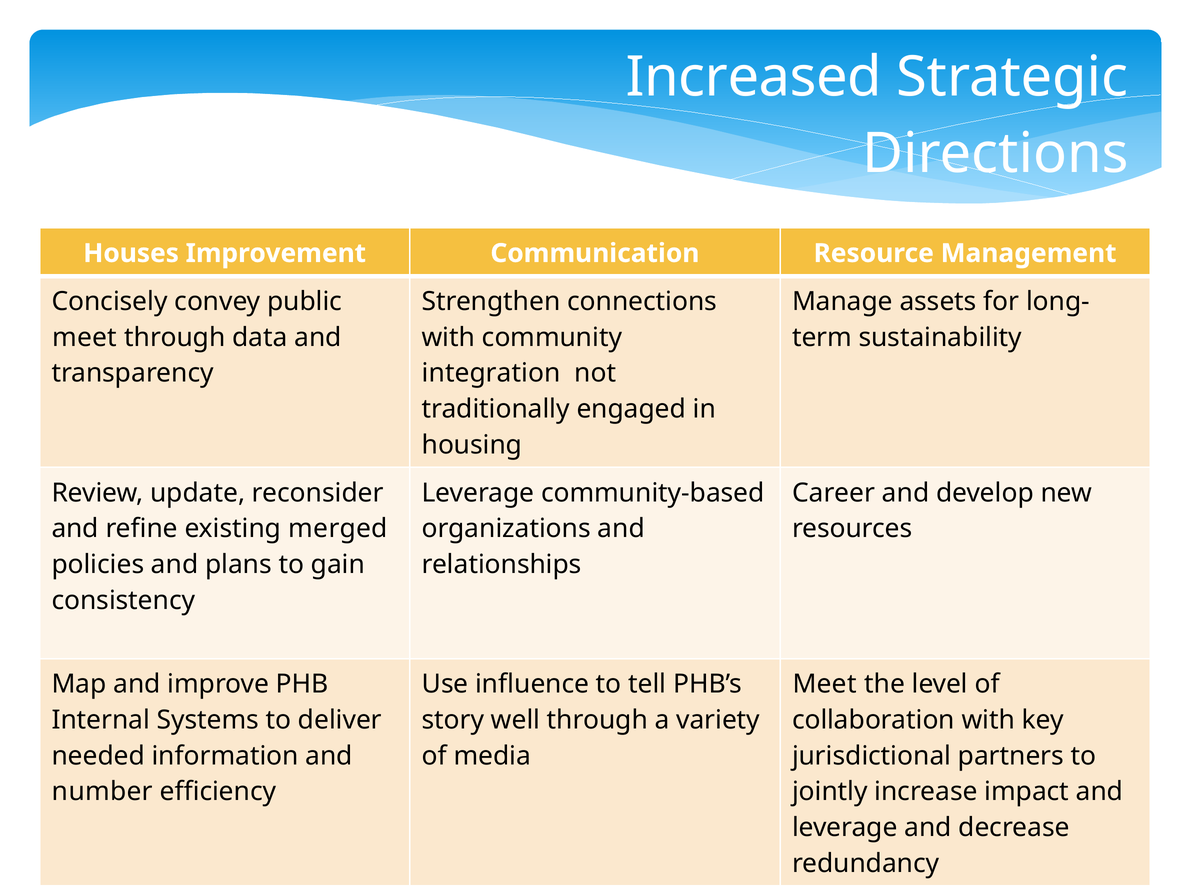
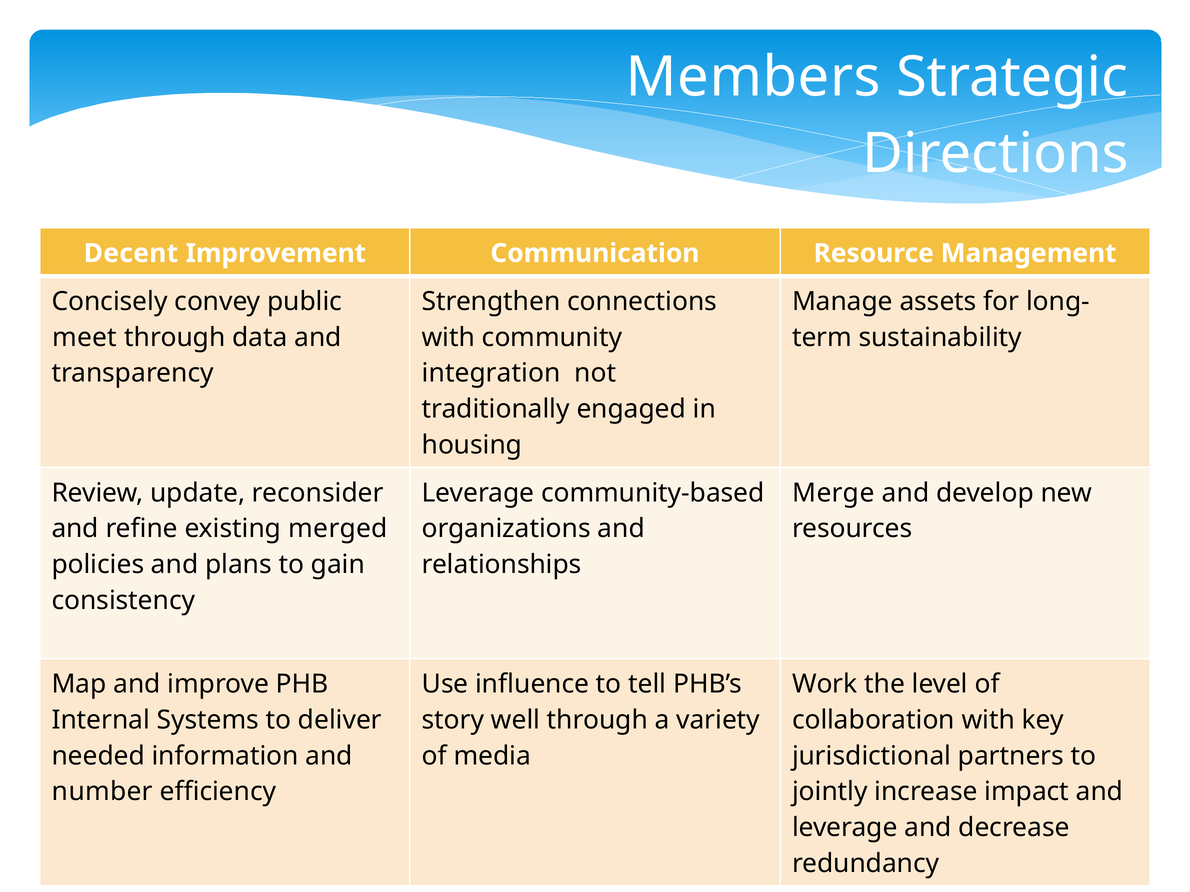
Increased: Increased -> Members (753, 77)
Houses: Houses -> Decent (131, 253)
Career: Career -> Merge (833, 493)
Meet: Meet -> Work (825, 684)
